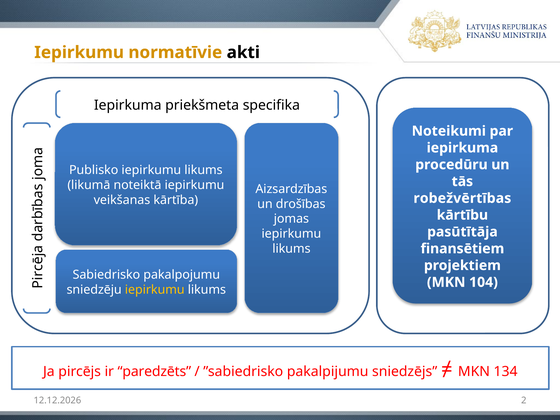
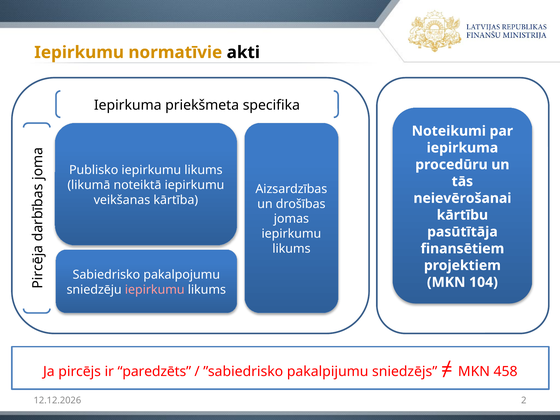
robežvērtības: robežvērtības -> neievērošanai (462, 198)
iepirkumu colour: yellow -> pink (155, 290)
134: 134 -> 458 (506, 371)
